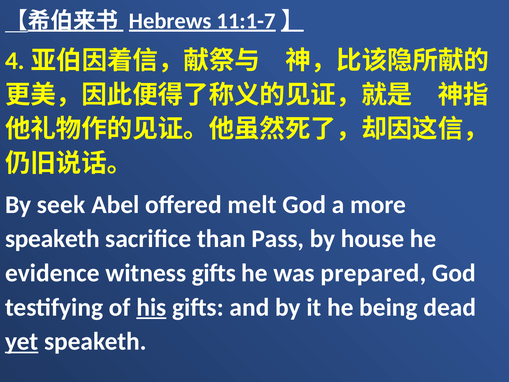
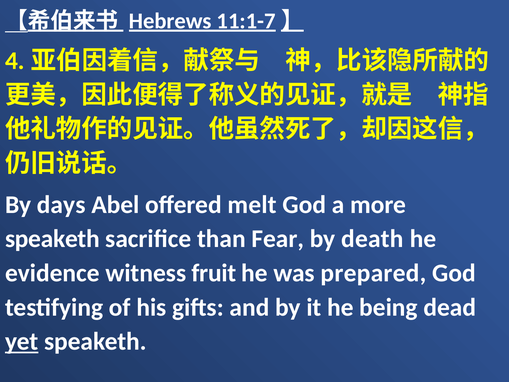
seek: seek -> days (61, 205)
Pass: Pass -> Fear (278, 239)
house: house -> death (372, 239)
witness gifts: gifts -> fruit (214, 273)
his underline: present -> none (151, 307)
